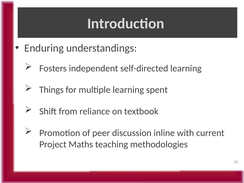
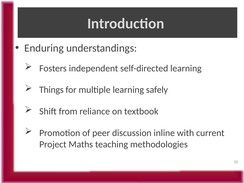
spent: spent -> safely (157, 90)
